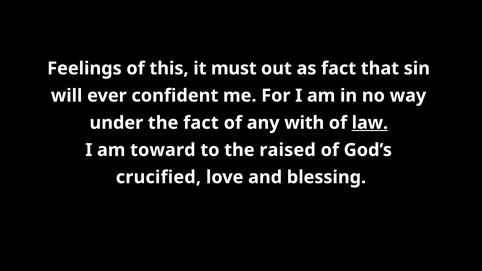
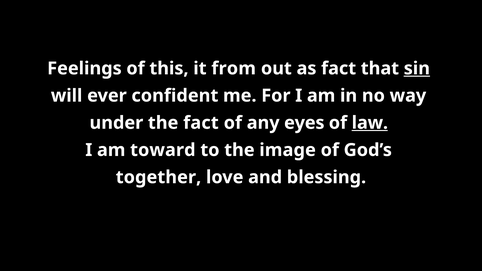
must: must -> from (234, 68)
sin underline: none -> present (417, 68)
with: with -> eyes (304, 123)
raised: raised -> image (288, 150)
crucified: crucified -> together (158, 177)
